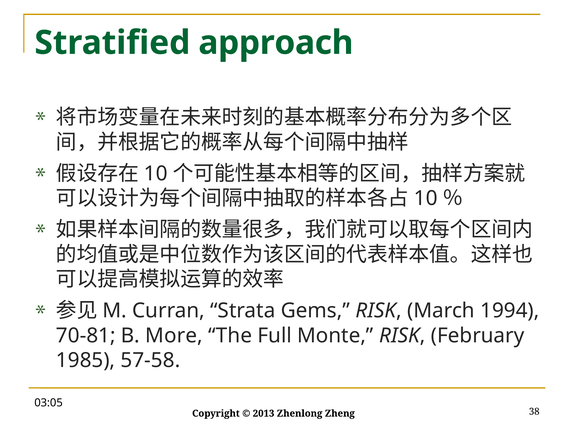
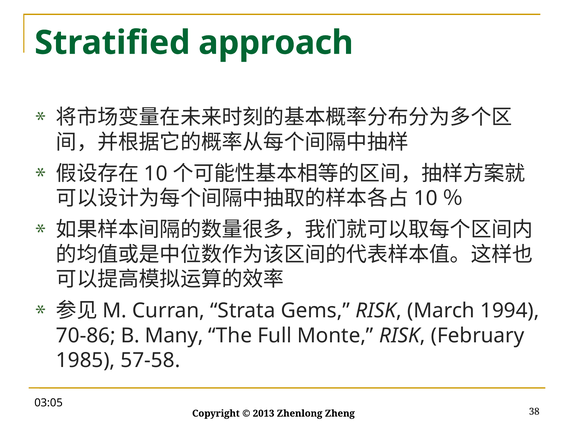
70-81: 70-81 -> 70-86 (86, 335)
More: More -> Many (174, 335)
